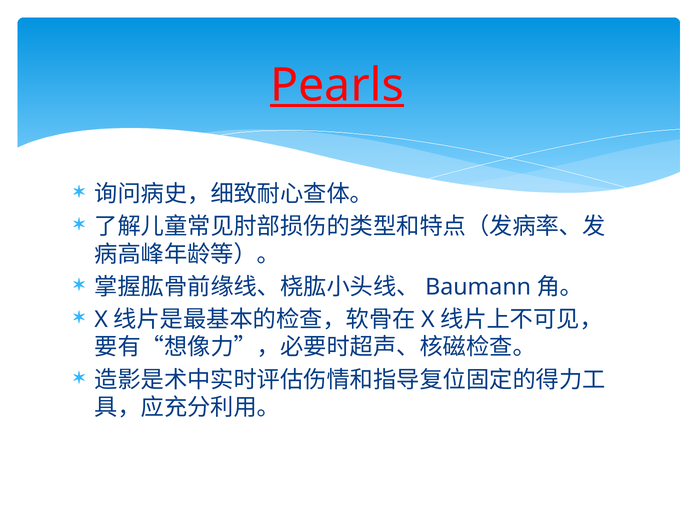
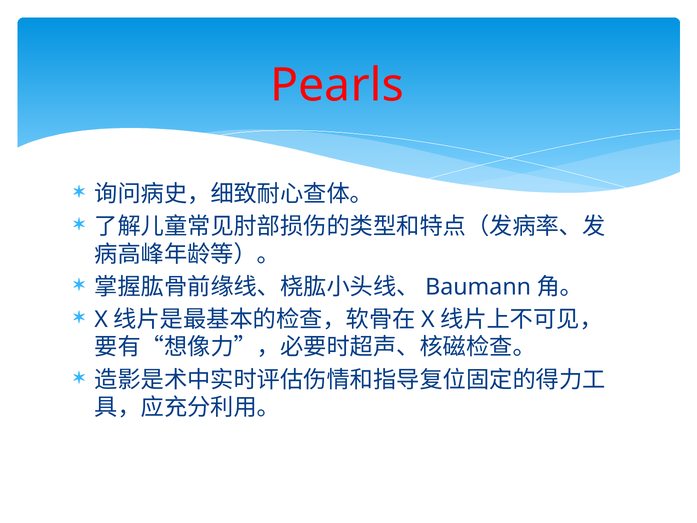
Pearls underline: present -> none (337, 86)
